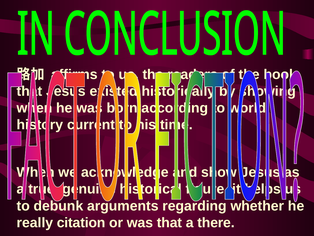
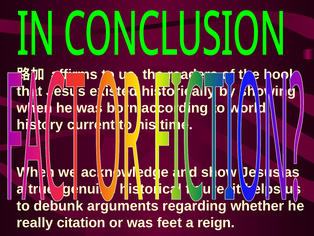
was that: that -> feet (169, 222)
there: there -> reign (216, 222)
